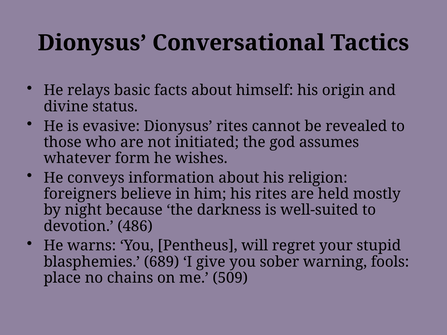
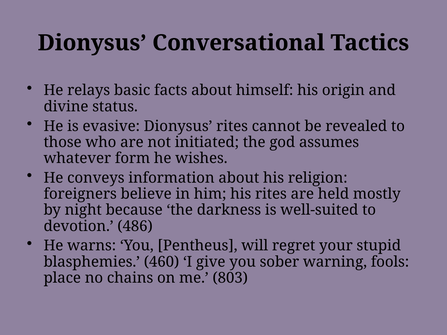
689: 689 -> 460 (162, 262)
509: 509 -> 803 (230, 278)
